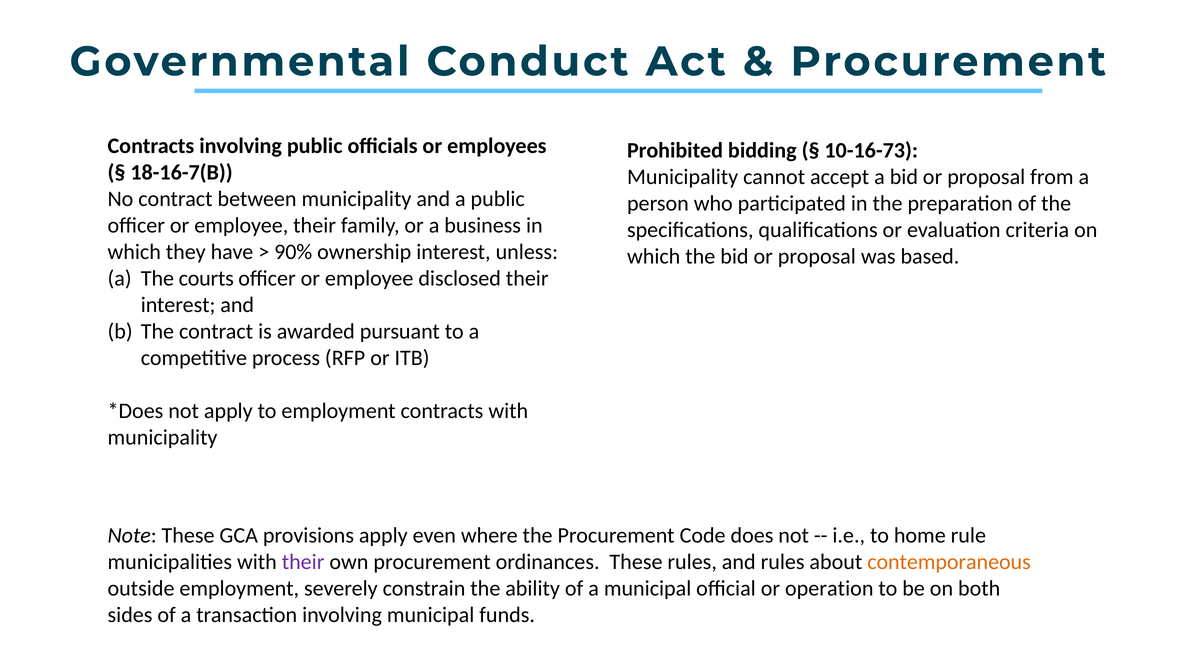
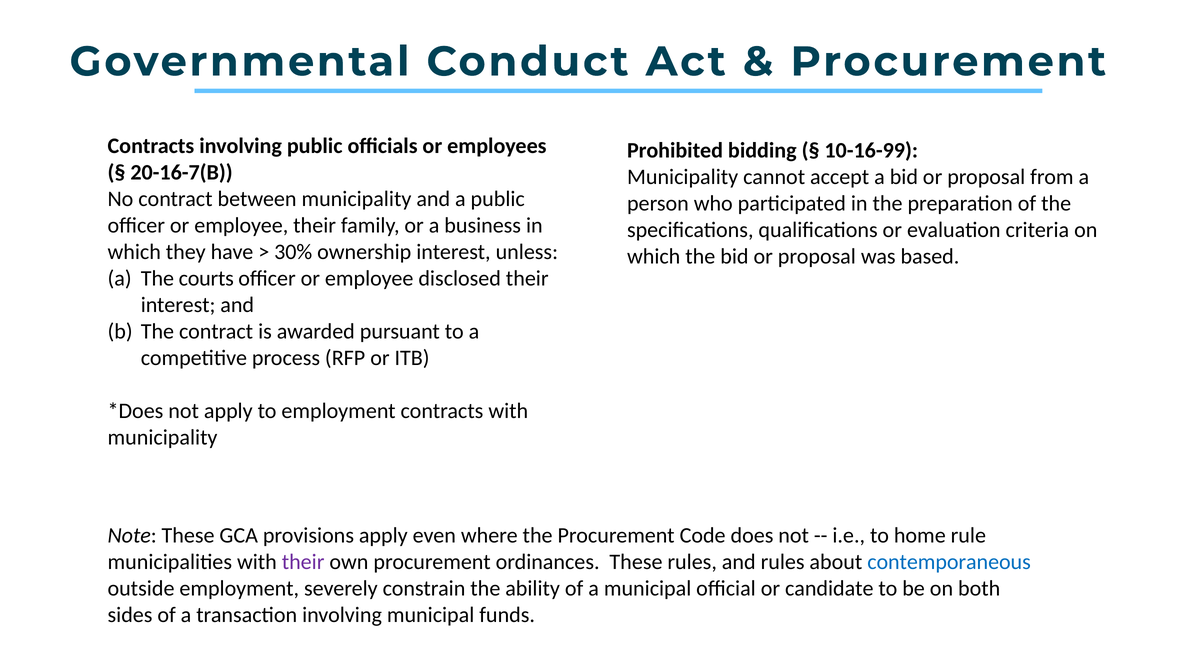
10-16-73: 10-16-73 -> 10-16-99 (871, 150)
18-16-7(B: 18-16-7(B -> 20-16-7(B (182, 172)
90%: 90% -> 30% (293, 252)
contemporaneous colour: orange -> blue (949, 562)
operation: operation -> candidate (829, 588)
